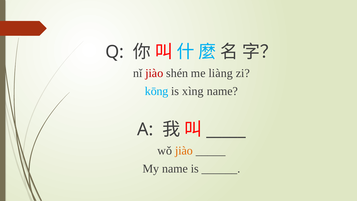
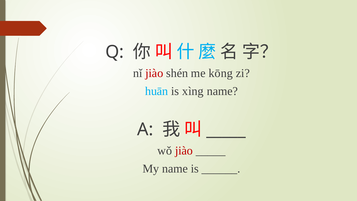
liàng: liàng -> kōng (221, 73)
kōng: kōng -> huān (157, 91)
jiào colour: orange -> red (184, 151)
